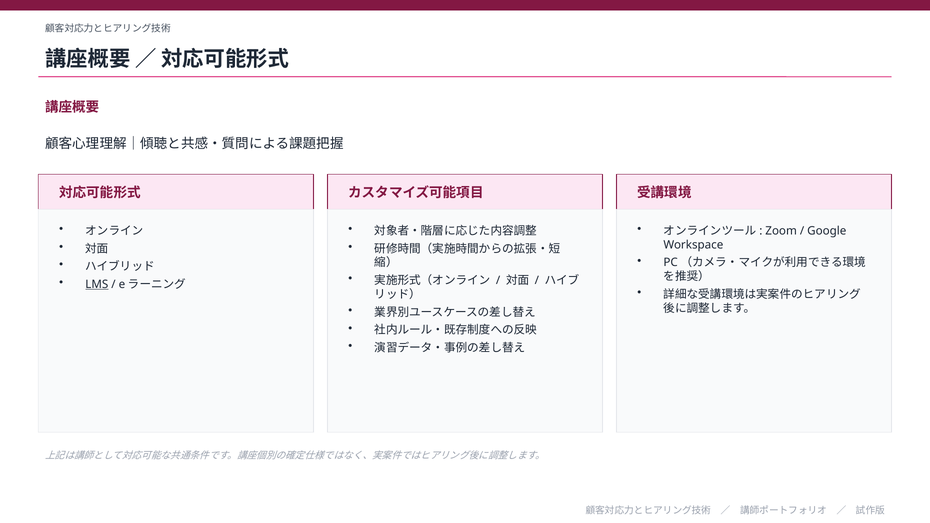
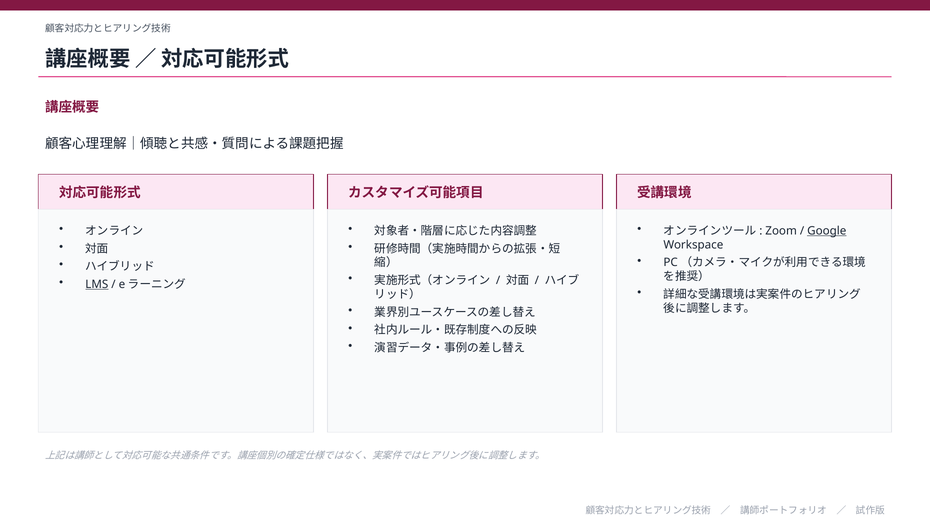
Google underline: none -> present (827, 231)
